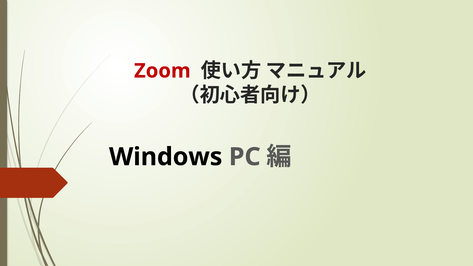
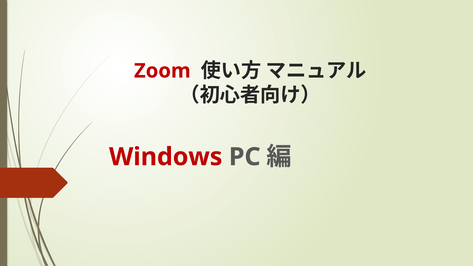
Windows colour: black -> red (166, 157)
